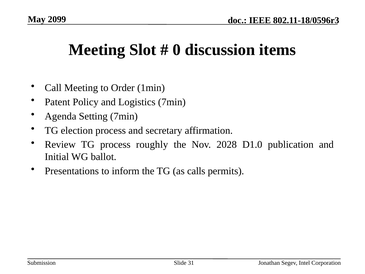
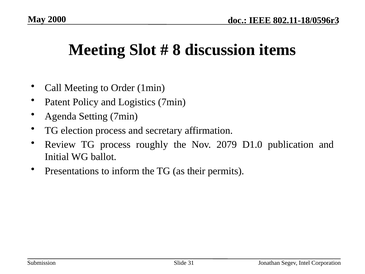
2099: 2099 -> 2000 (57, 19)
0: 0 -> 8 (177, 50)
2028: 2028 -> 2079 (227, 145)
calls: calls -> their (196, 171)
